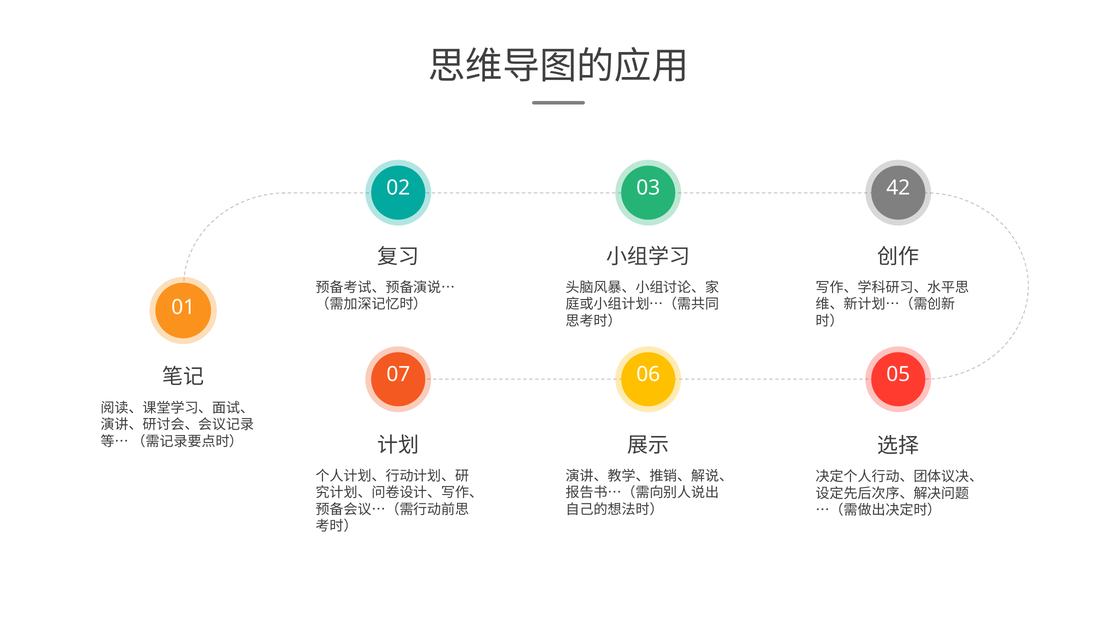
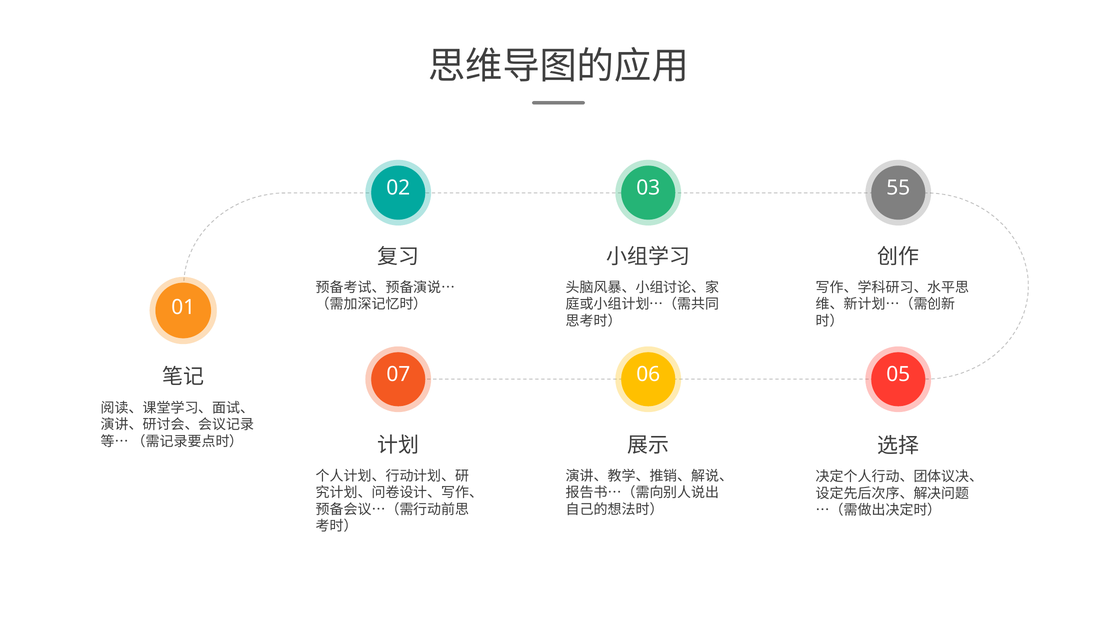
42: 42 -> 55 (898, 188)
